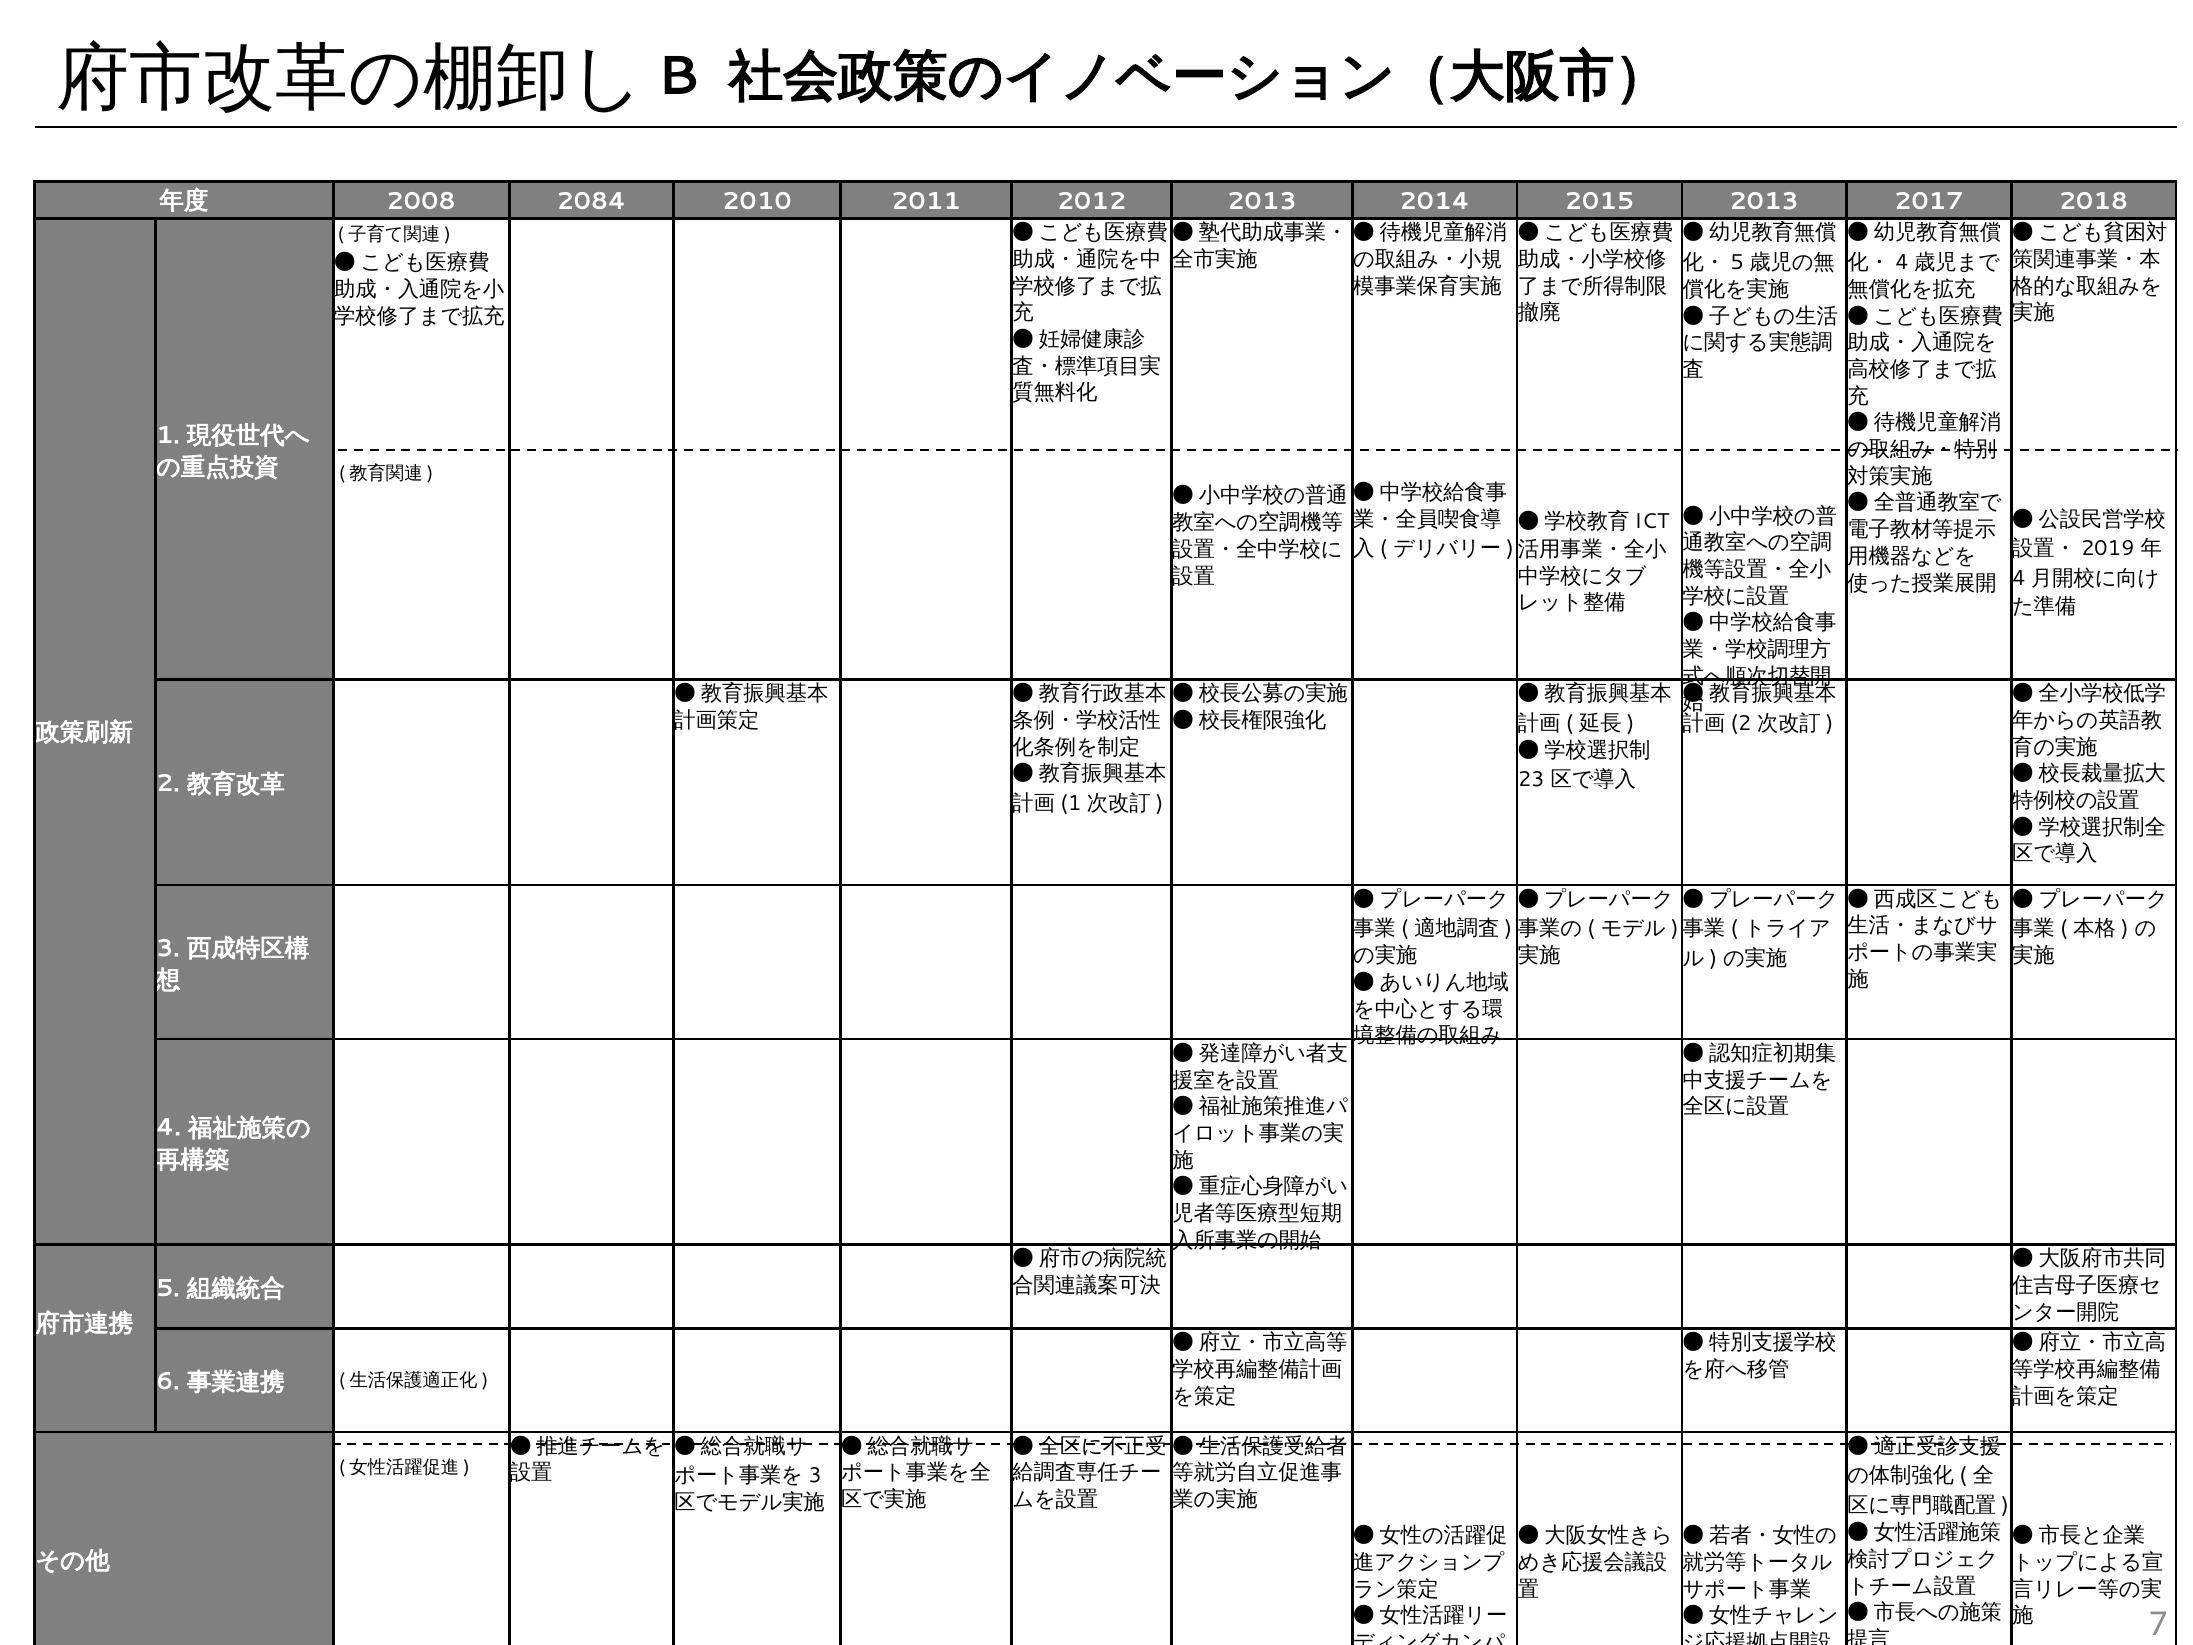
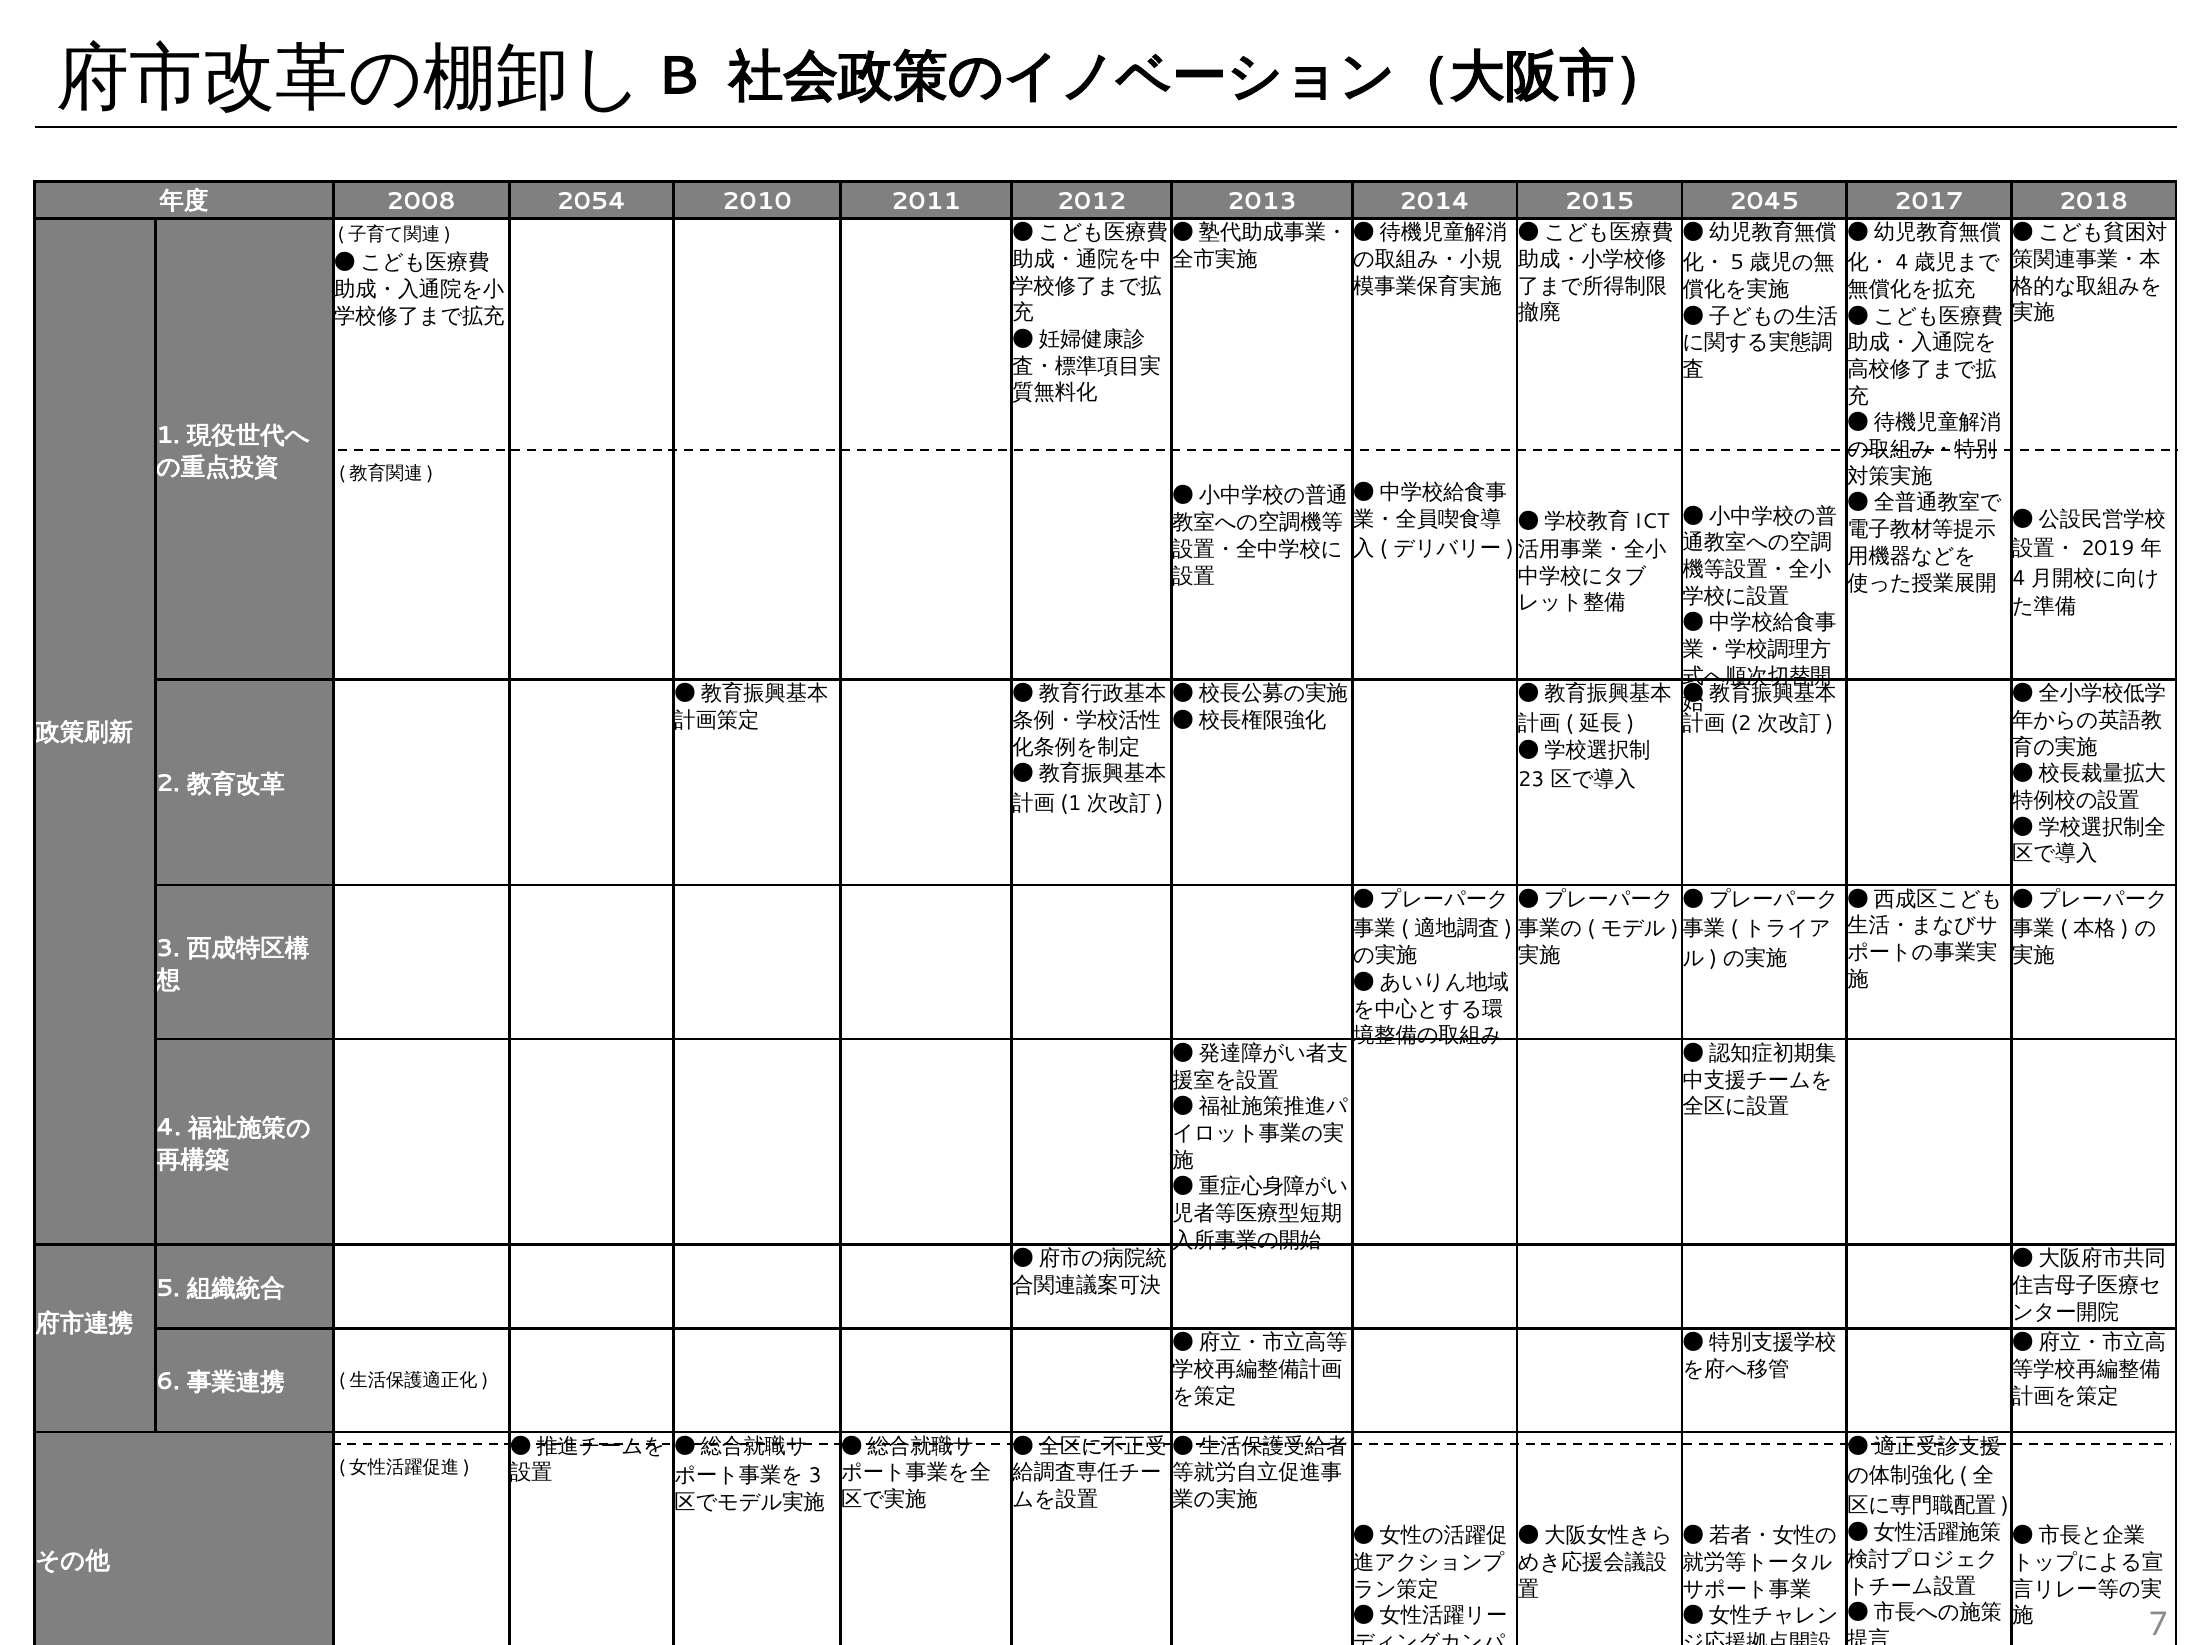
2084: 2084 -> 2054 (591, 202)
2015 2013: 2013 -> 2045 (1764, 202)
